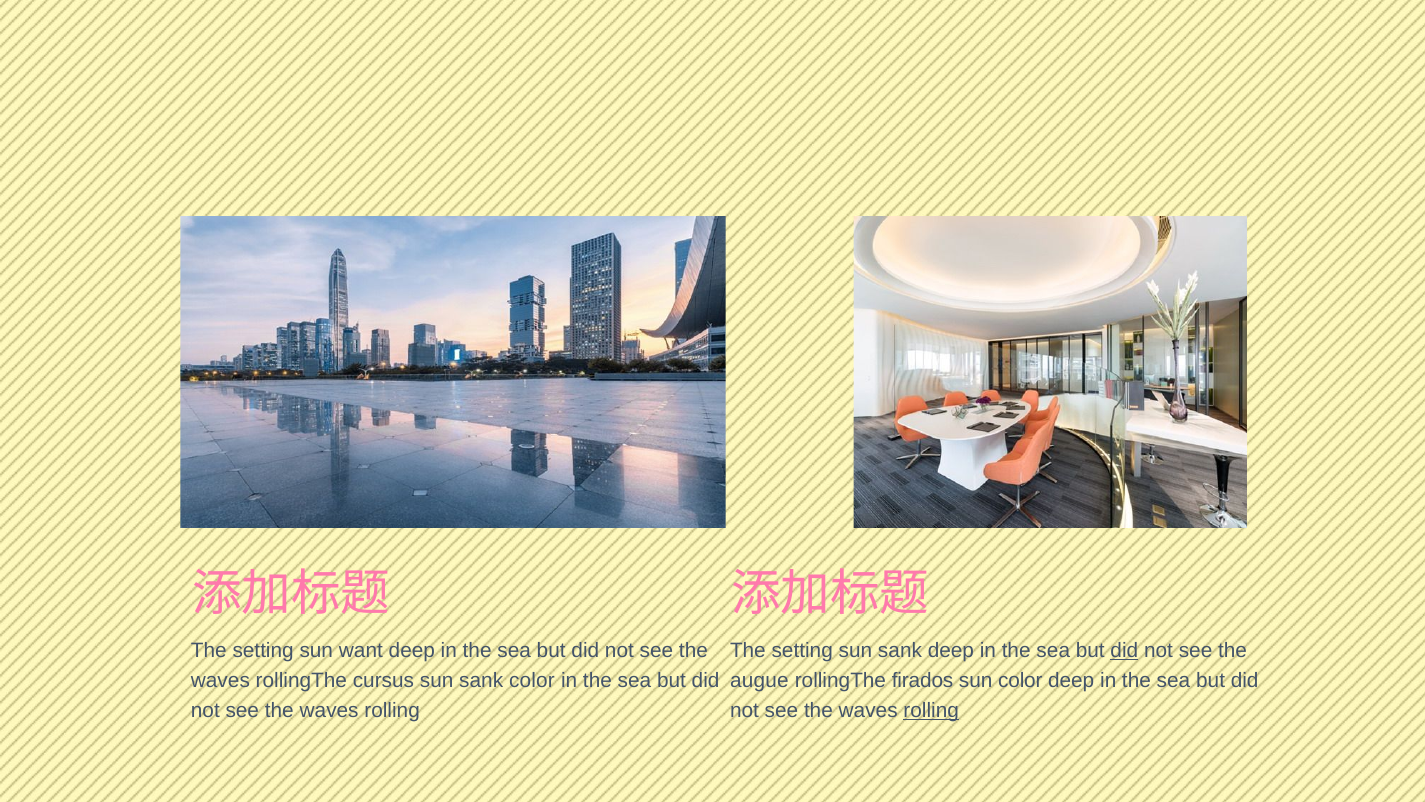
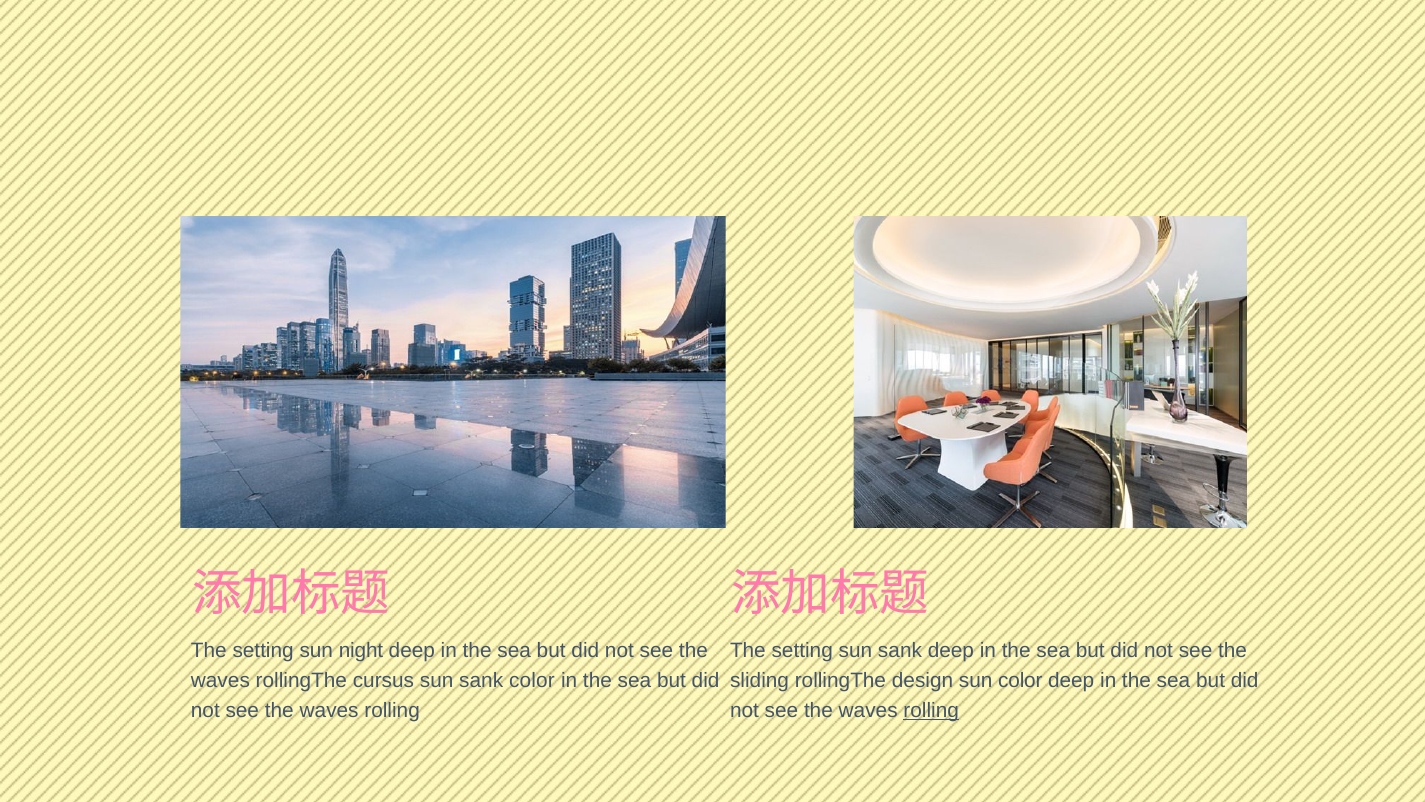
want: want -> night (361, 650)
did underline: present -> none (1124, 650)
augue: augue -> sliding (760, 680)
firados: firados -> design (923, 680)
